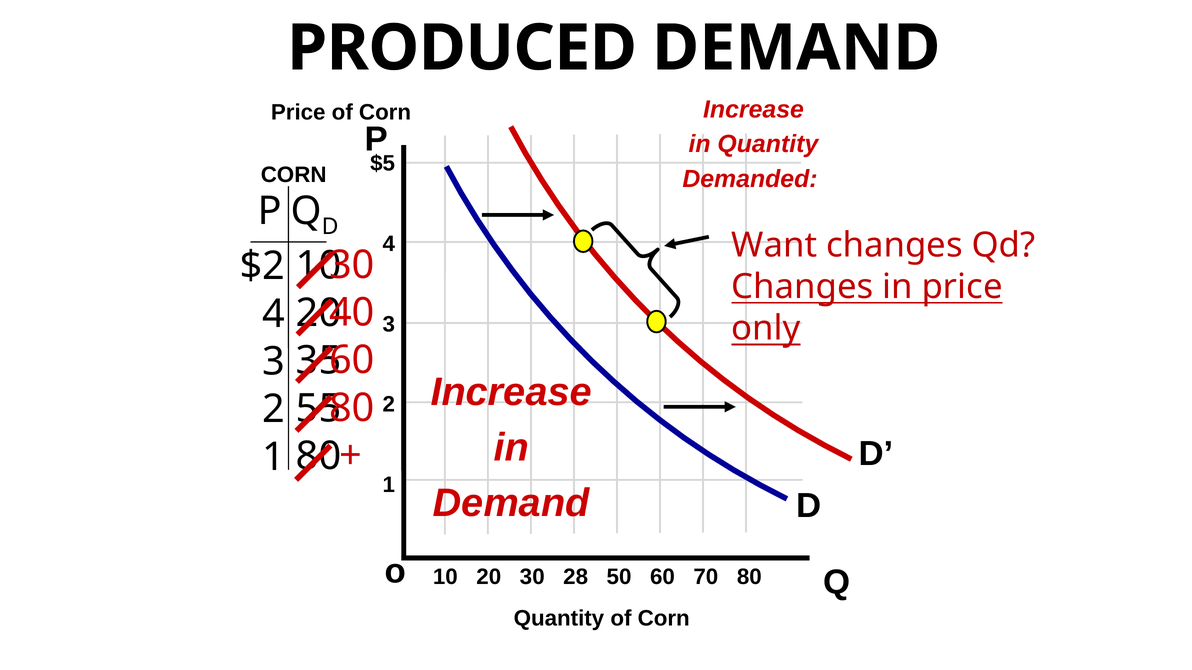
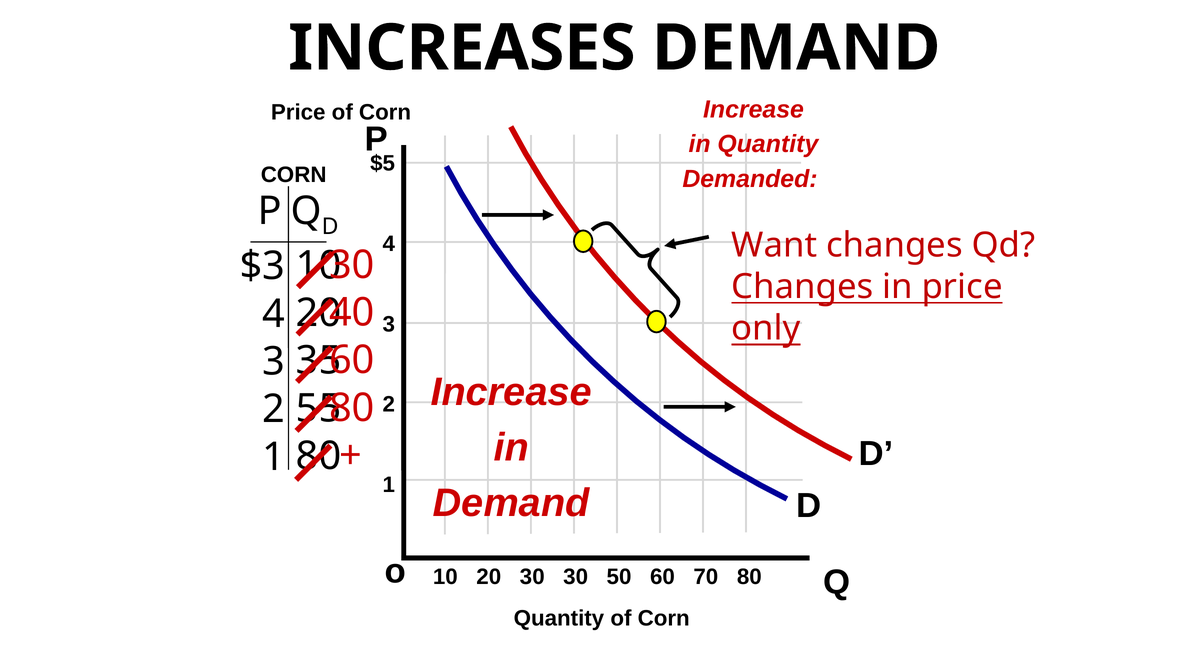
PRODUCED: PRODUCED -> INCREASES (462, 48)
$2: $2 -> $3 (262, 266)
30 28: 28 -> 30 (576, 577)
